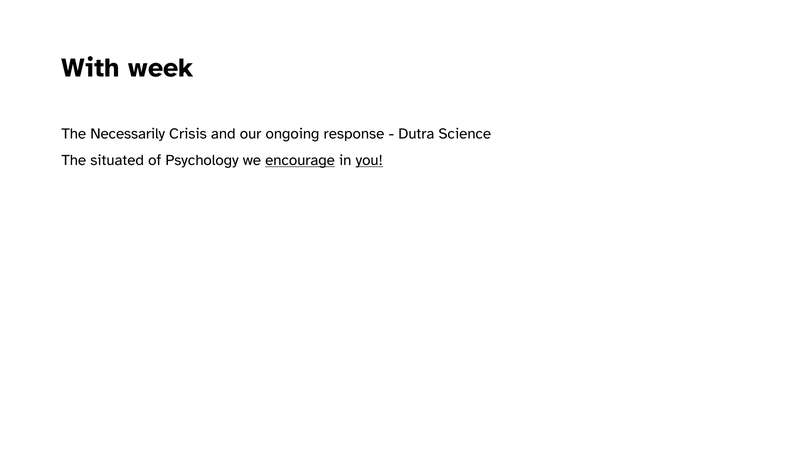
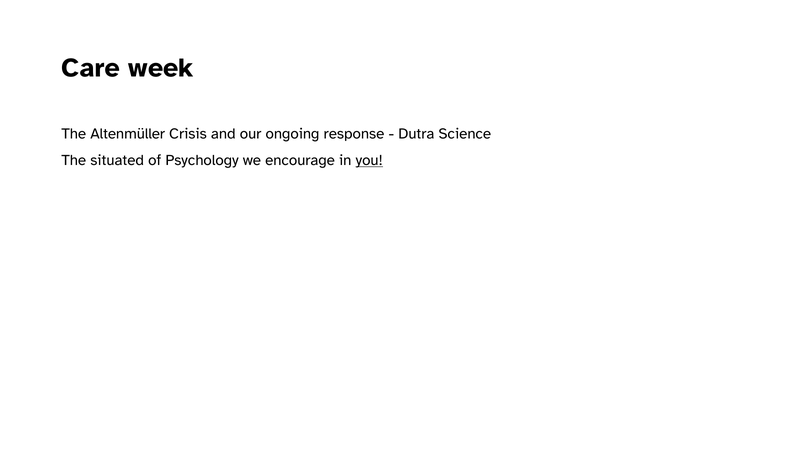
With: With -> Care (91, 68)
Necessarily: Necessarily -> Altenmüller (128, 134)
encourage underline: present -> none (300, 160)
